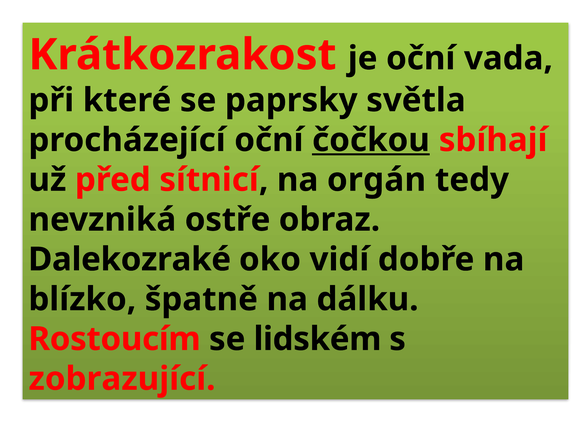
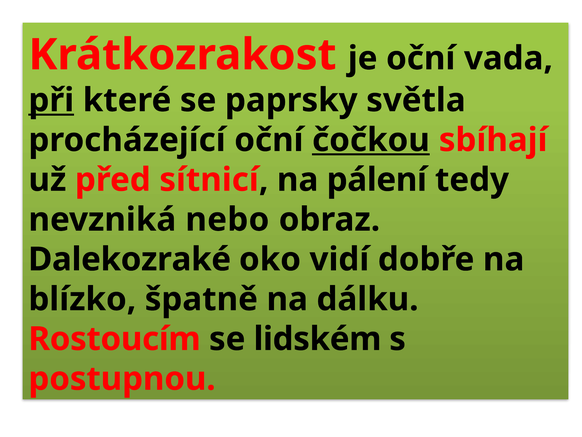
při underline: none -> present (51, 100)
orgán: orgán -> pálení (377, 180)
ostře: ostře -> nebo (227, 219)
zobrazující: zobrazující -> postupnou (122, 378)
